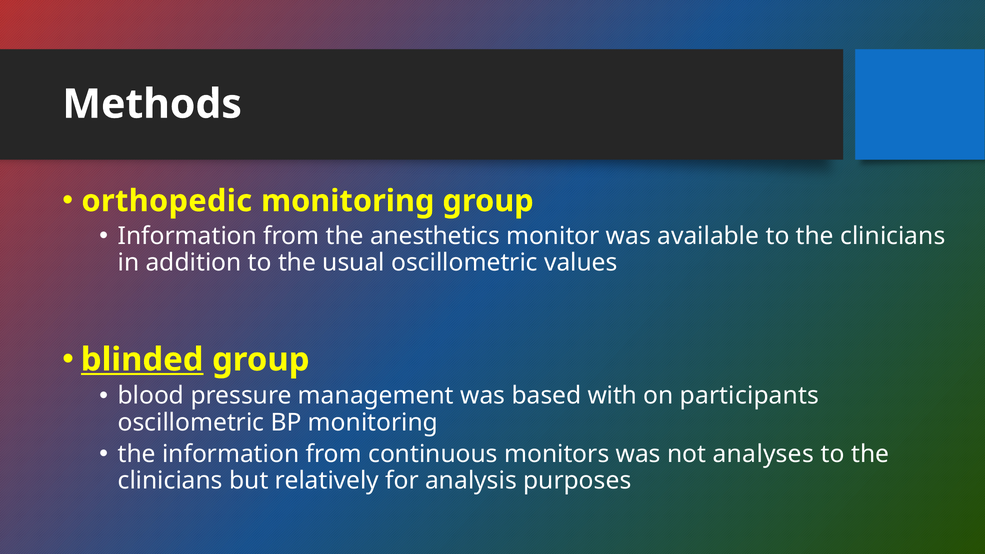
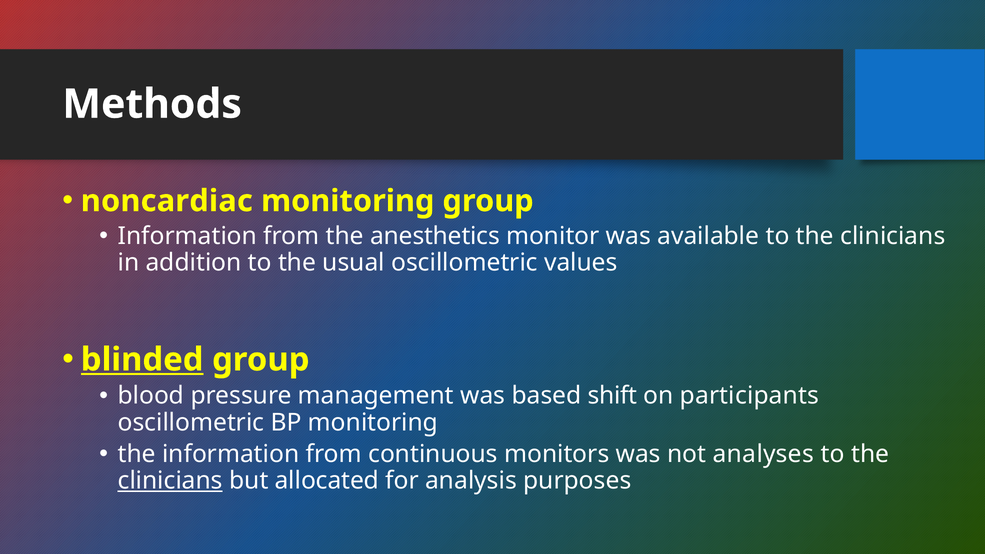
orthopedic: orthopedic -> noncardiac (167, 201)
with: with -> shift (612, 396)
clinicians underline: none -> present (170, 481)
relatively: relatively -> allocated (327, 481)
